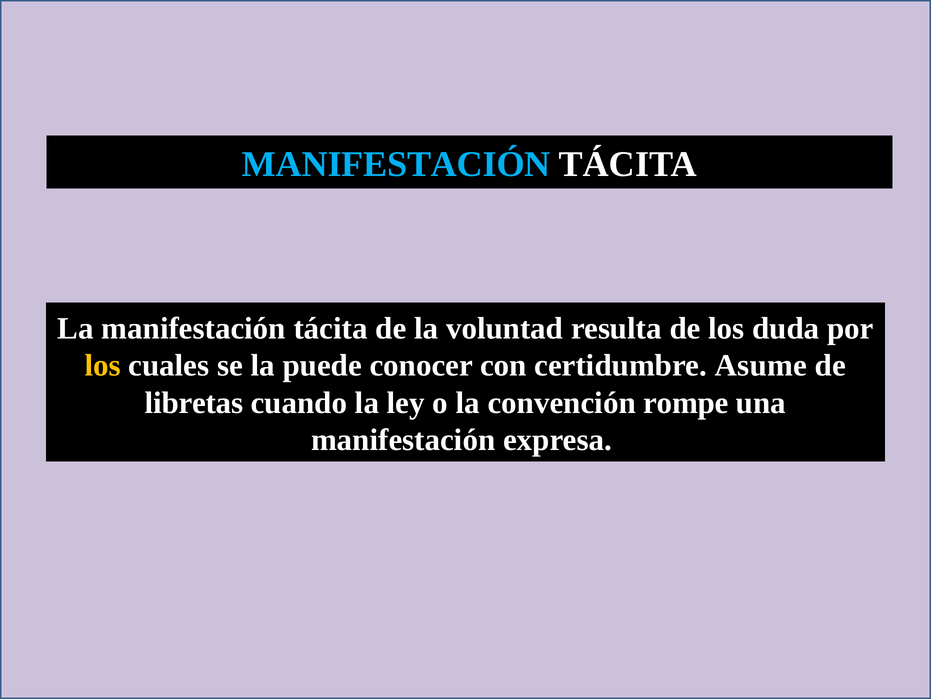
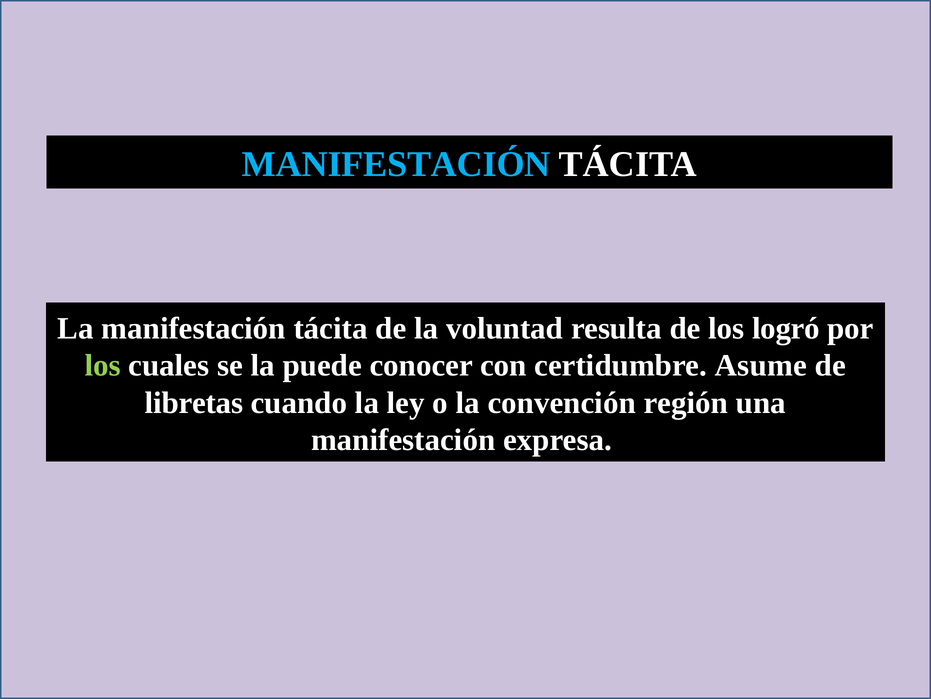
duda: duda -> logró (786, 328)
los colour: yellow -> light green (103, 365)
rompe: rompe -> región (686, 402)
